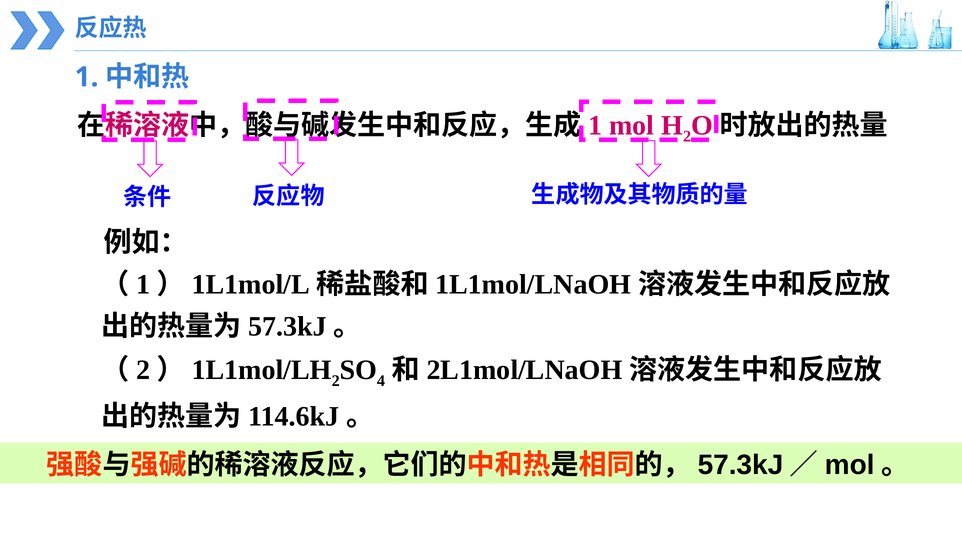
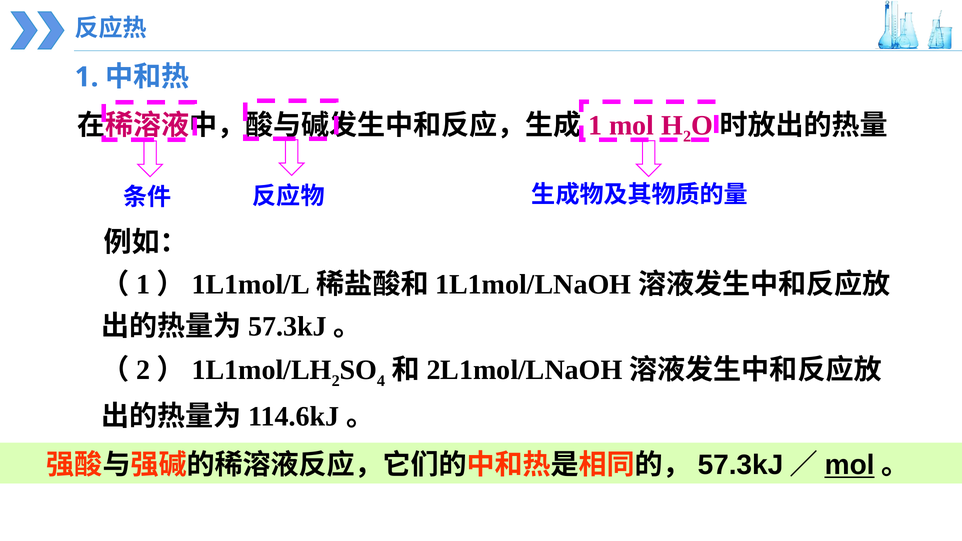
mol underline: none -> present (850, 465)
